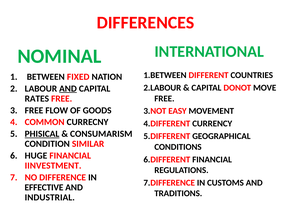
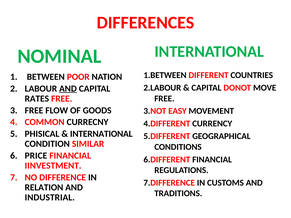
FIXED: FIXED -> POOR (78, 77)
PHISICAL underline: present -> none (42, 134)
CONSUMARISM: CONSUMARISM -> INTERNATIONAL (101, 134)
HUGE: HUGE -> PRICE (36, 156)
EFFECTIVE: EFFECTIVE -> RELATION (44, 188)
